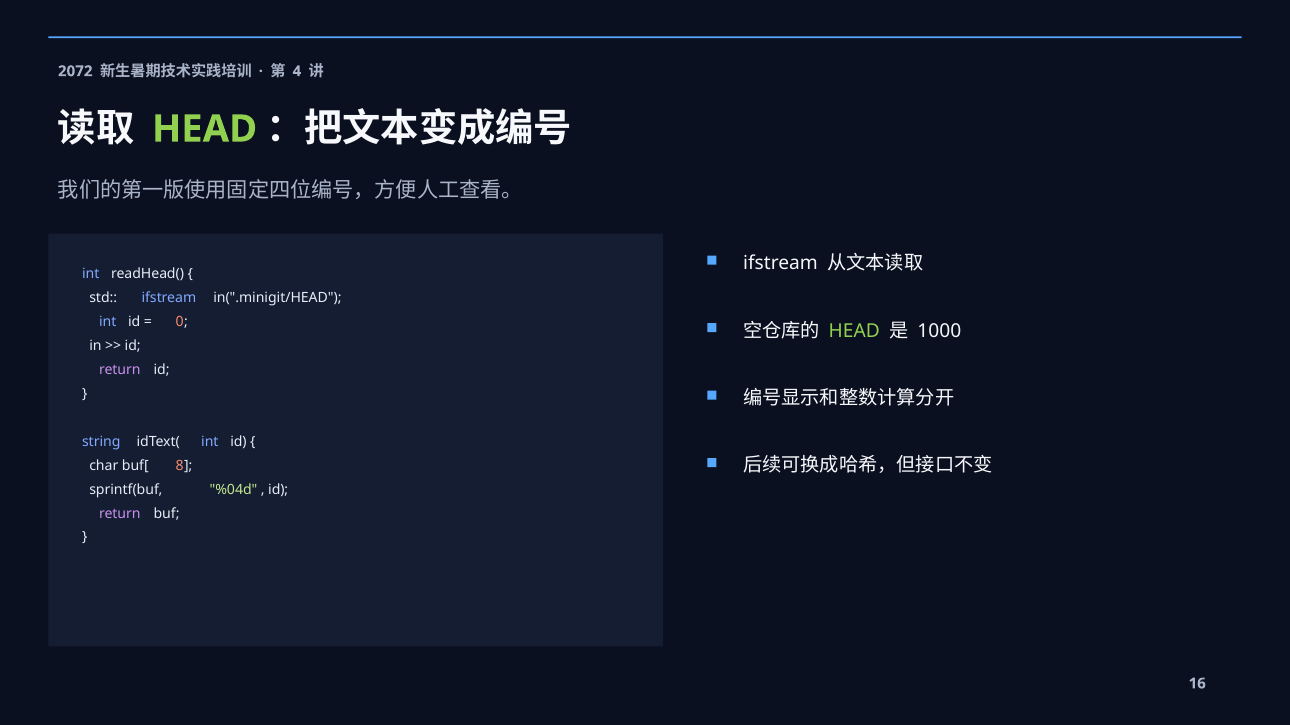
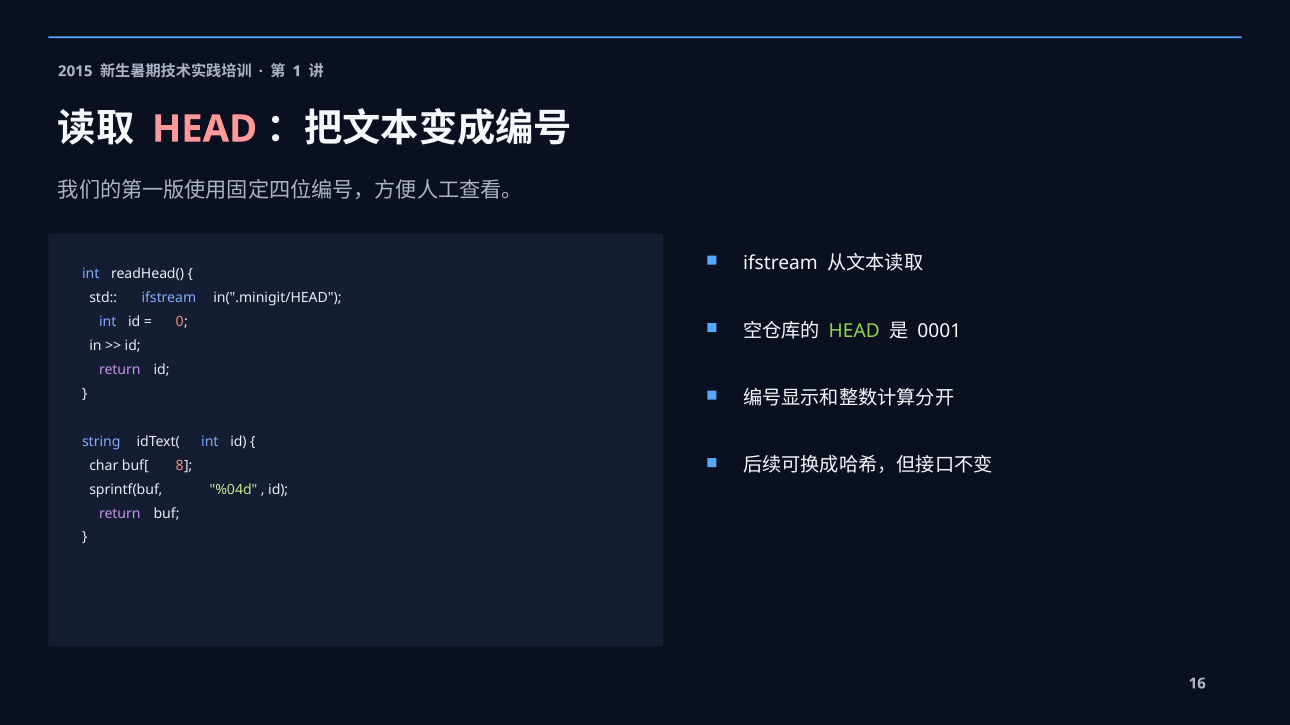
2072: 2072 -> 2015 (75, 71)
4: 4 -> 1 (297, 71)
HEAD colour: light green -> pink (205, 129)
1000: 1000 -> 0001 (939, 331)
